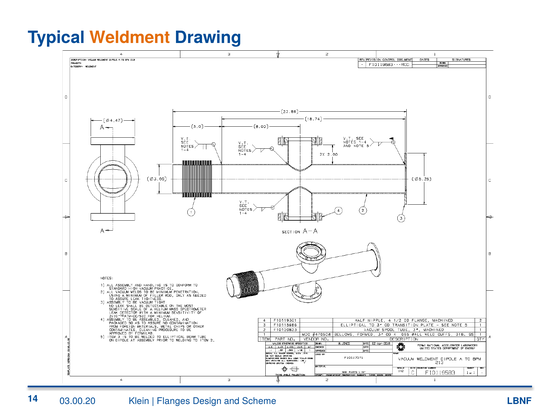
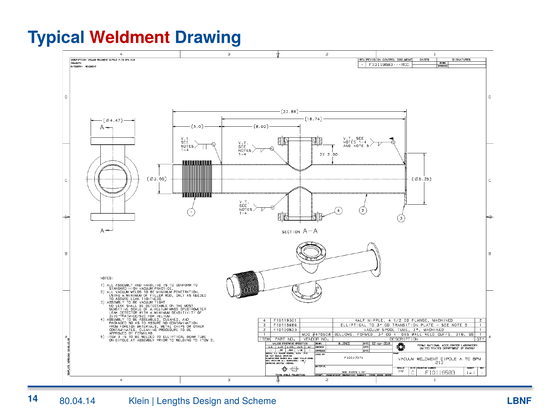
Weldment colour: orange -> red (130, 38)
03.00.20: 03.00.20 -> 80.04.14 (78, 401)
Flanges: Flanges -> Lengths (173, 401)
